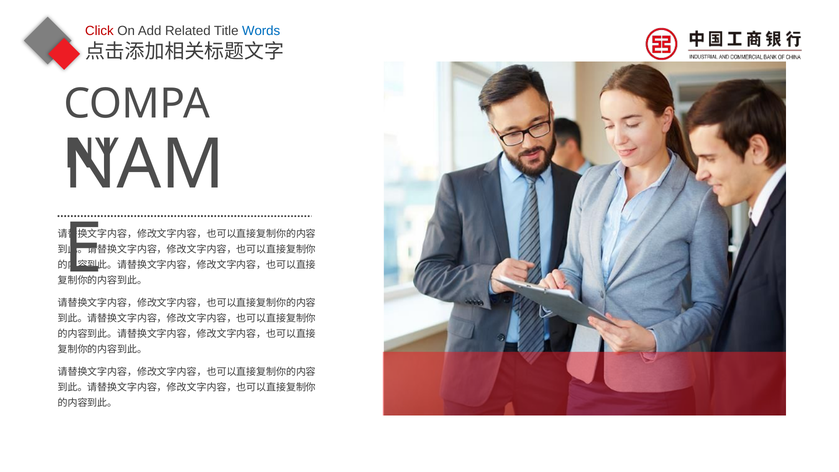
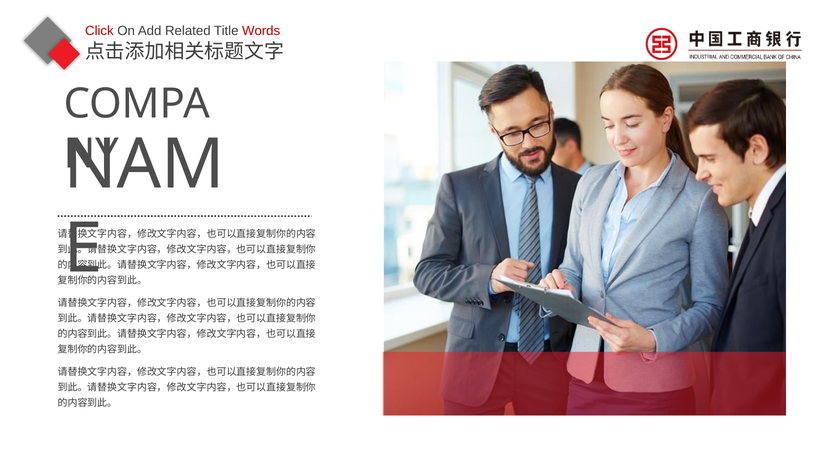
Words colour: blue -> red (261, 31)
